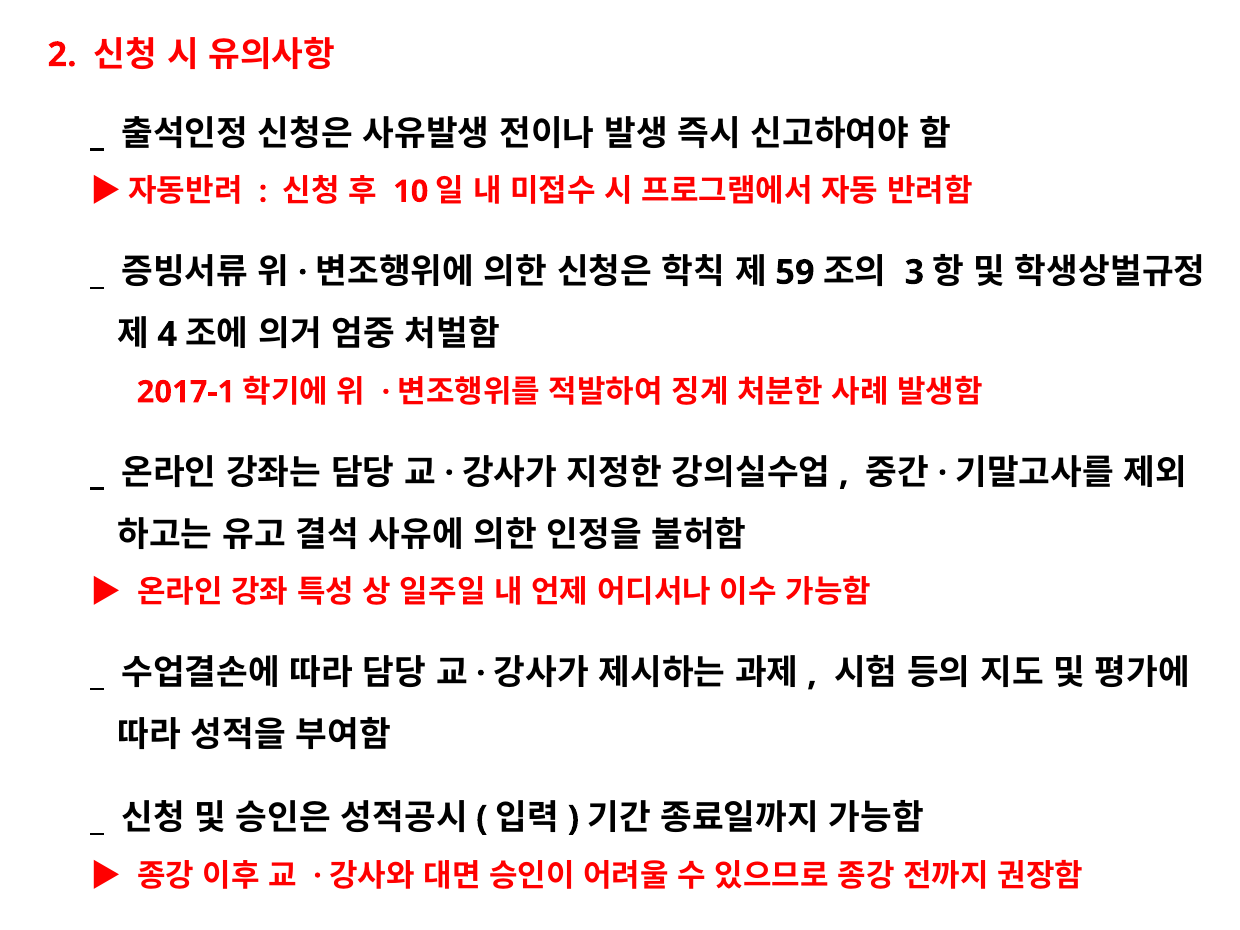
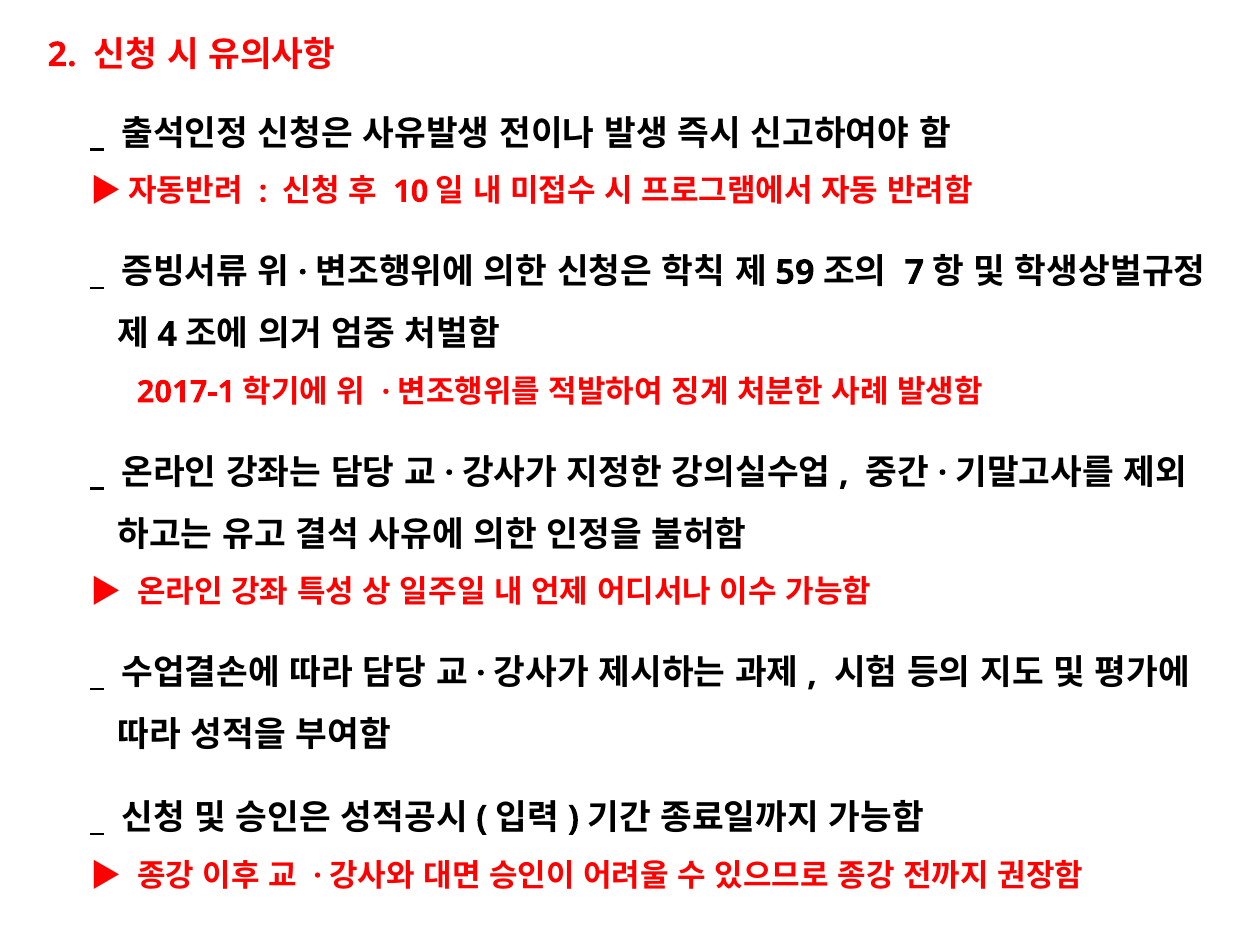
3: 3 -> 7 (914, 272)
